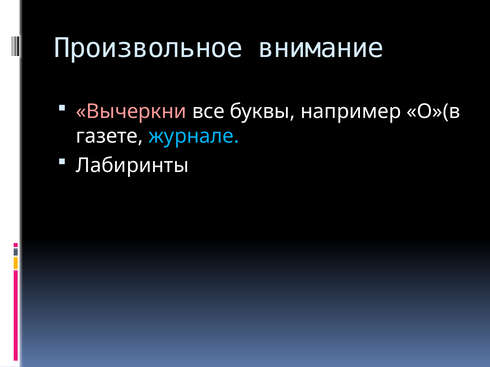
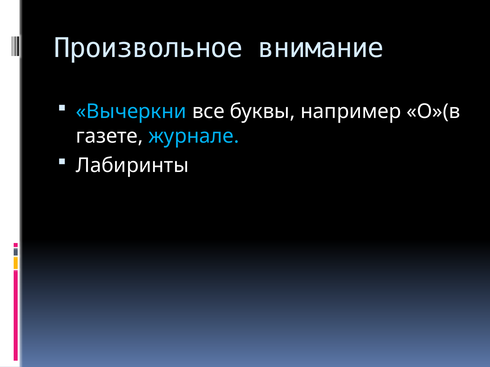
Вычеркни colour: pink -> light blue (131, 112)
